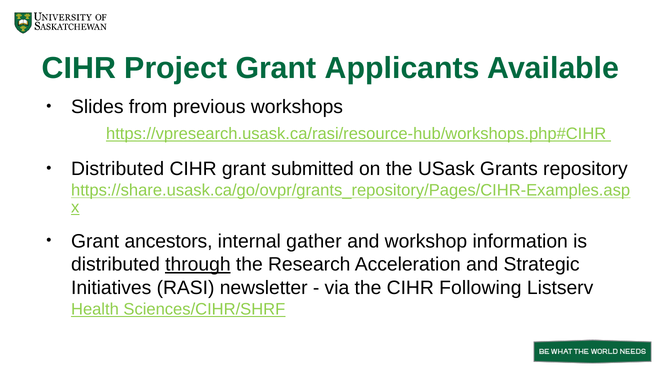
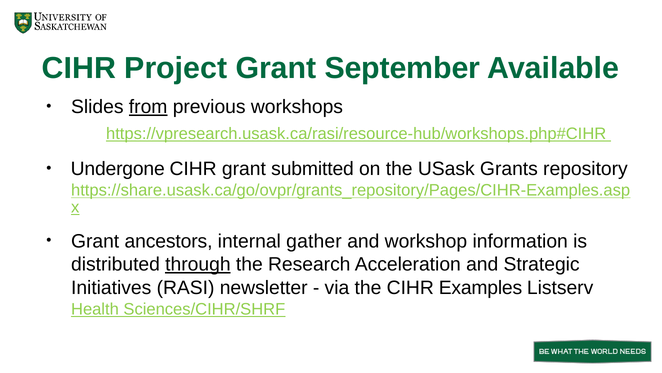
Applicants: Applicants -> September (402, 68)
from underline: none -> present (148, 107)
Distributed: Distributed -> Undergone (118, 169)
Following: Following -> Examples (480, 287)
